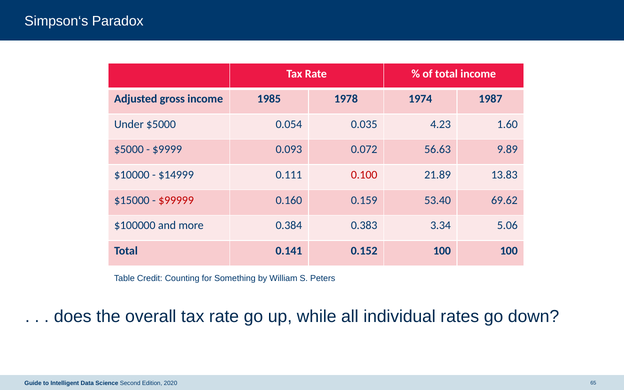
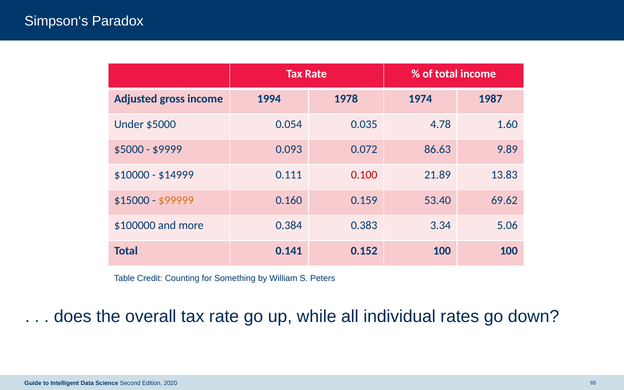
1985: 1985 -> 1994 (269, 99)
4.23: 4.23 -> 4.78 (441, 124)
56.63: 56.63 -> 86.63 (438, 150)
$99999 colour: red -> orange (176, 200)
